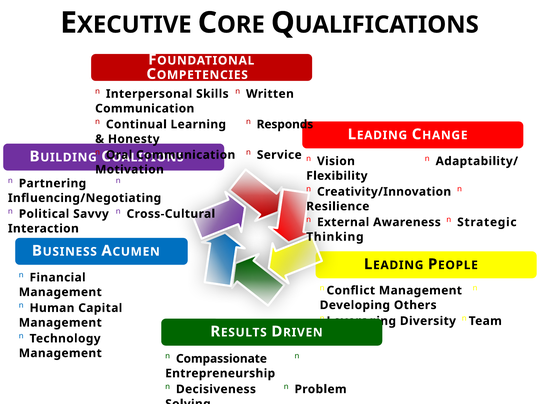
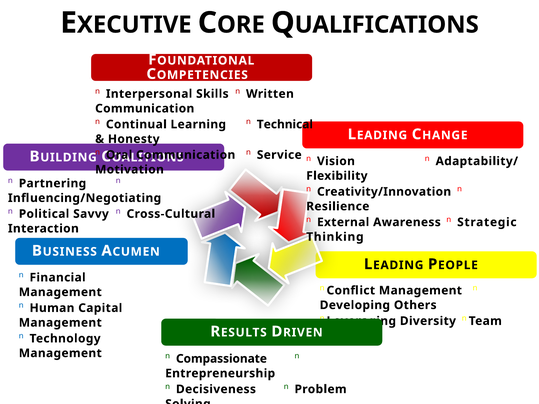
Learning n Responds: Responds -> Technical (285, 124)
